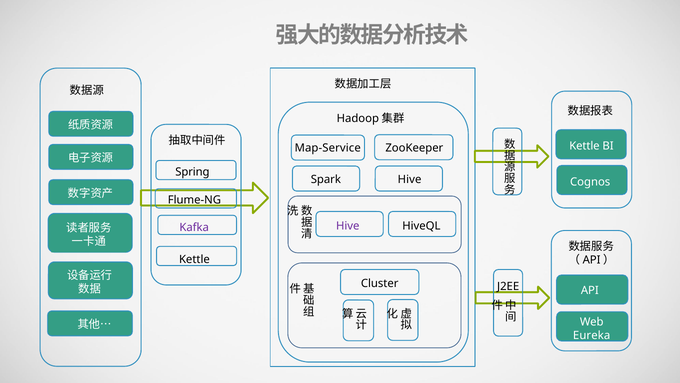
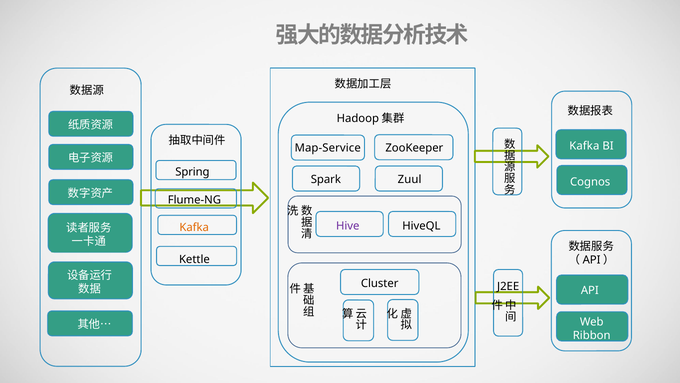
Kettle: Kettle -> Kafka (584, 146)
Spark Hive: Hive -> Zuul (410, 179)
Kafka colour: purple -> orange (194, 227)
Eureka: Eureka -> Ribbon (592, 335)
